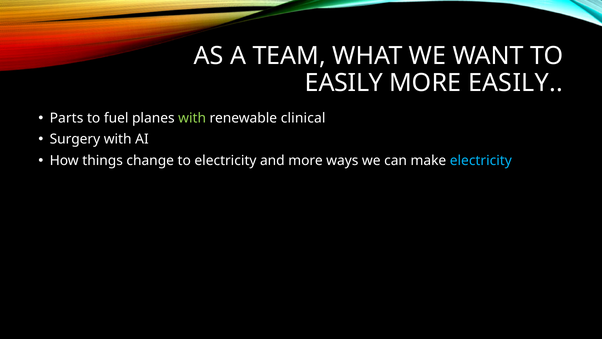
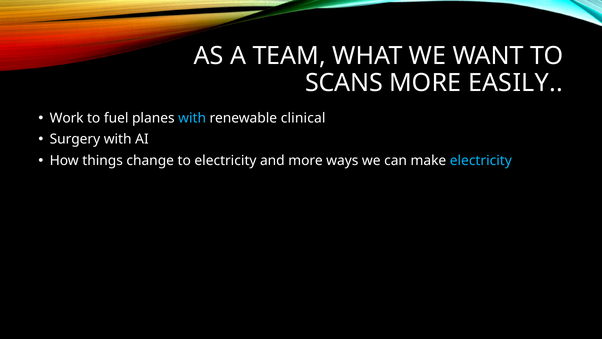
EASILY: EASILY -> SCANS (344, 83)
Parts: Parts -> Work (67, 118)
with colour: light green -> light blue (192, 118)
